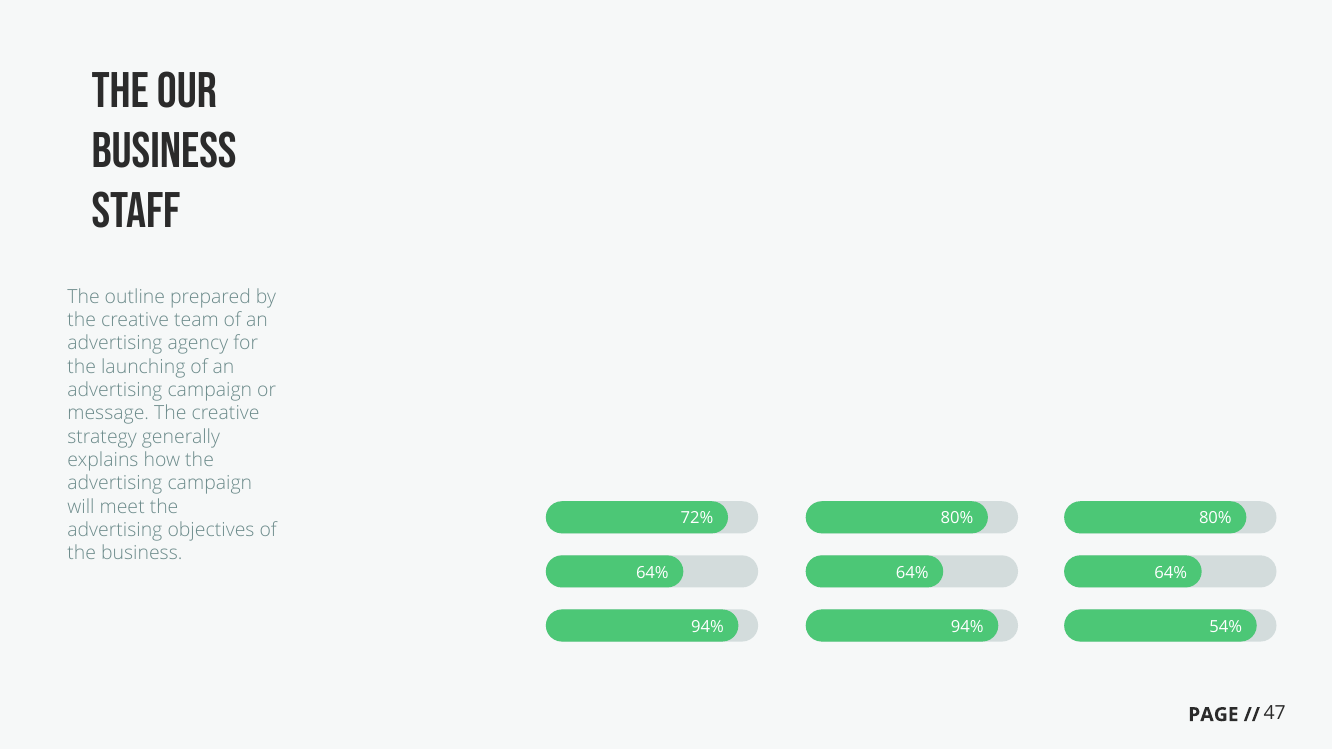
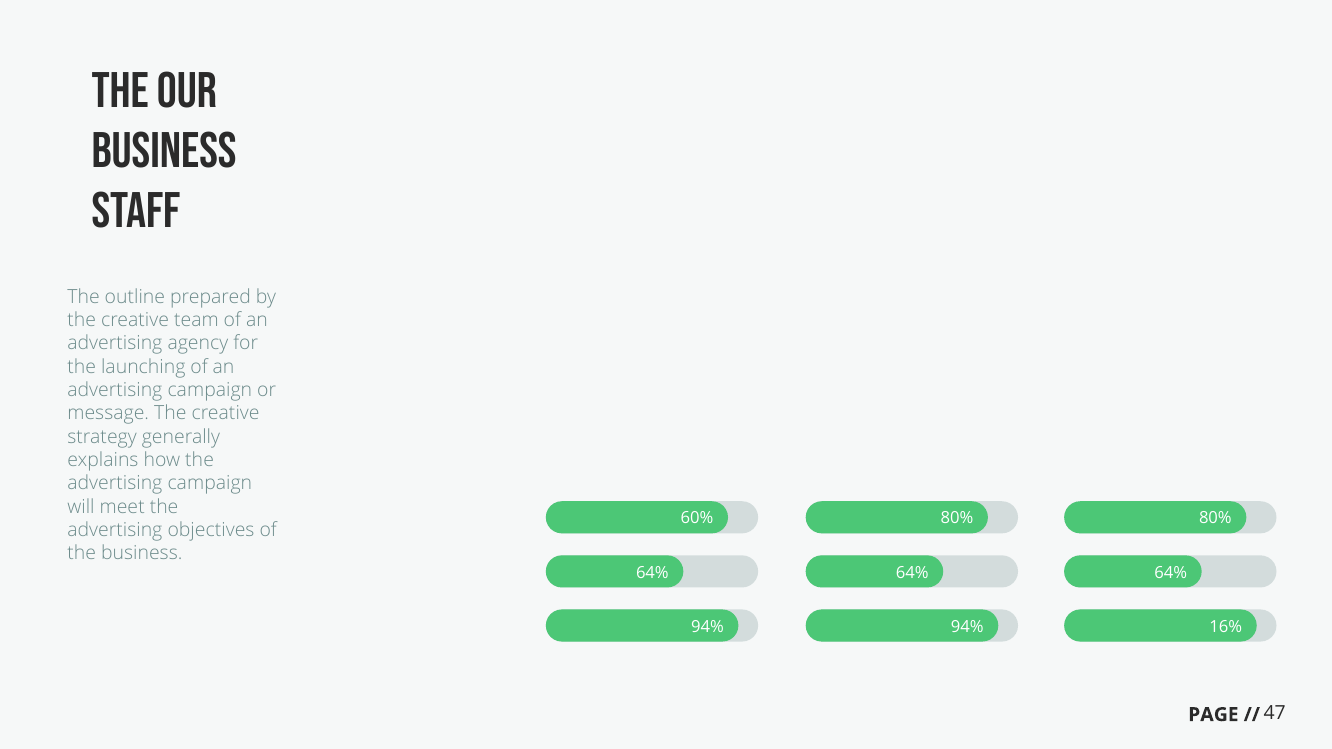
72%: 72% -> 60% (697, 519)
54%: 54% -> 16% (1226, 627)
